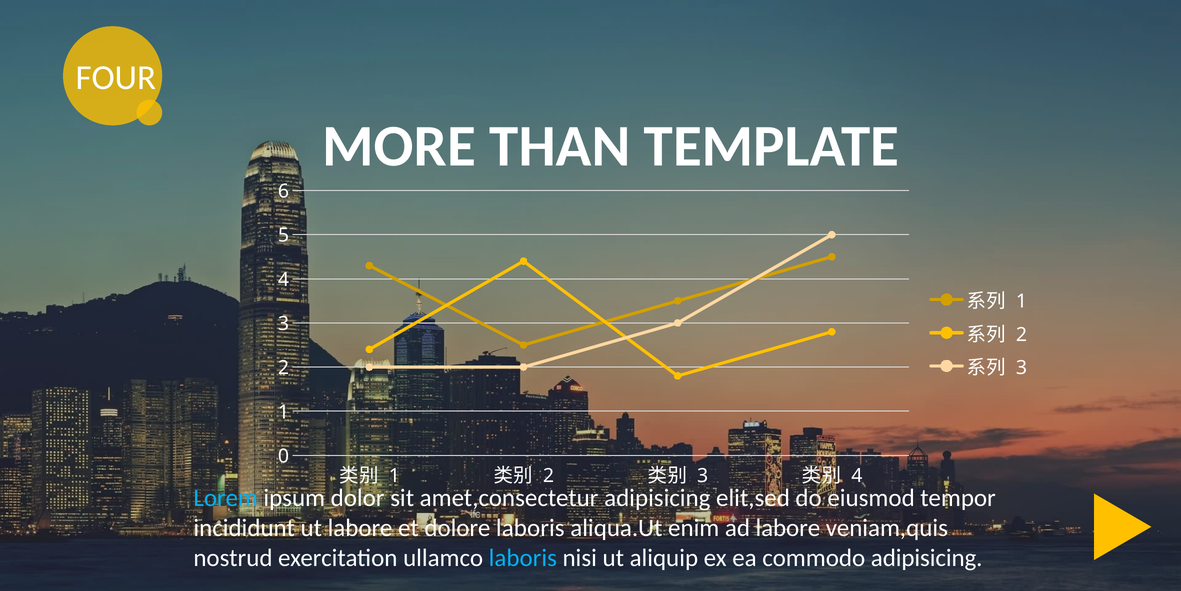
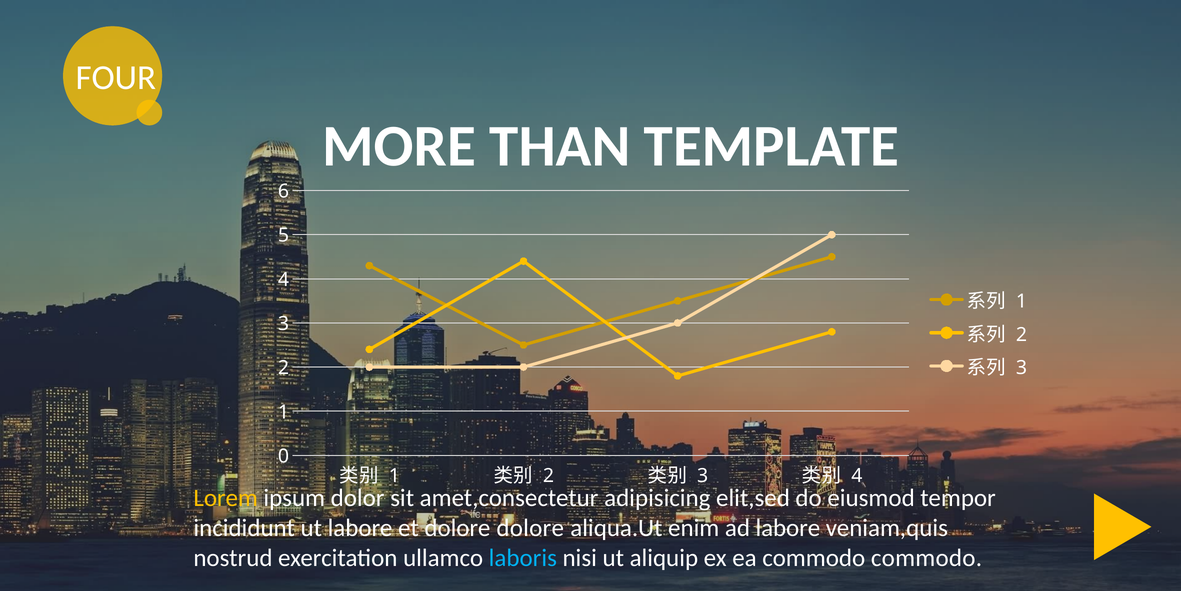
Lorem colour: light blue -> yellow (226, 498)
dolore laboris: laboris -> dolore (530, 528)
commodo adipisicing: adipisicing -> commodo (927, 558)
